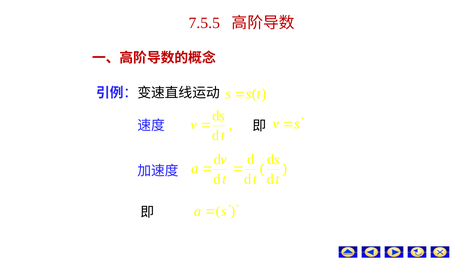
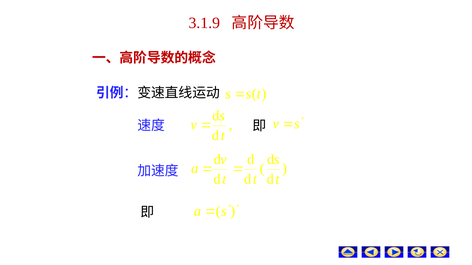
7.5.5: 7.5.5 -> 3.1.9 (204, 23)
